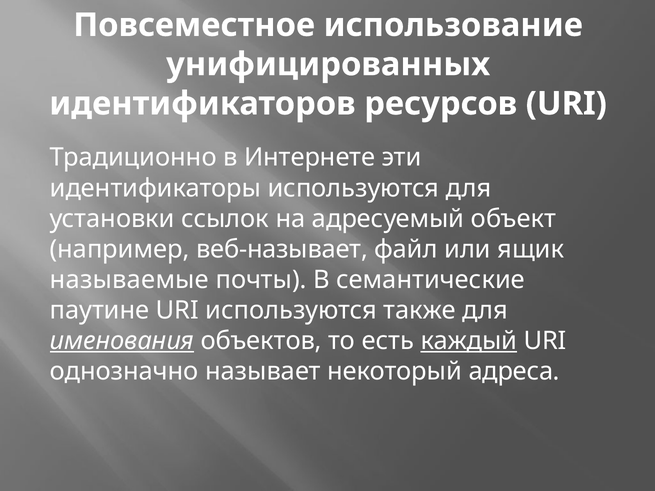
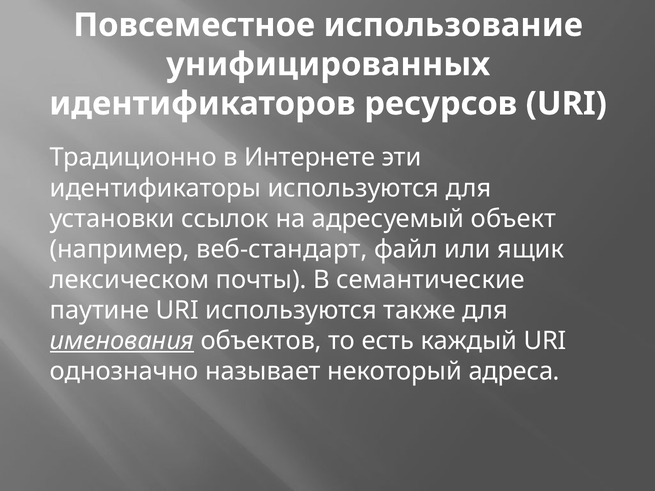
веб-называет: веб-называет -> веб-стандарт (282, 249)
называемые: называемые -> лексическом (130, 280)
каждый underline: present -> none (469, 341)
